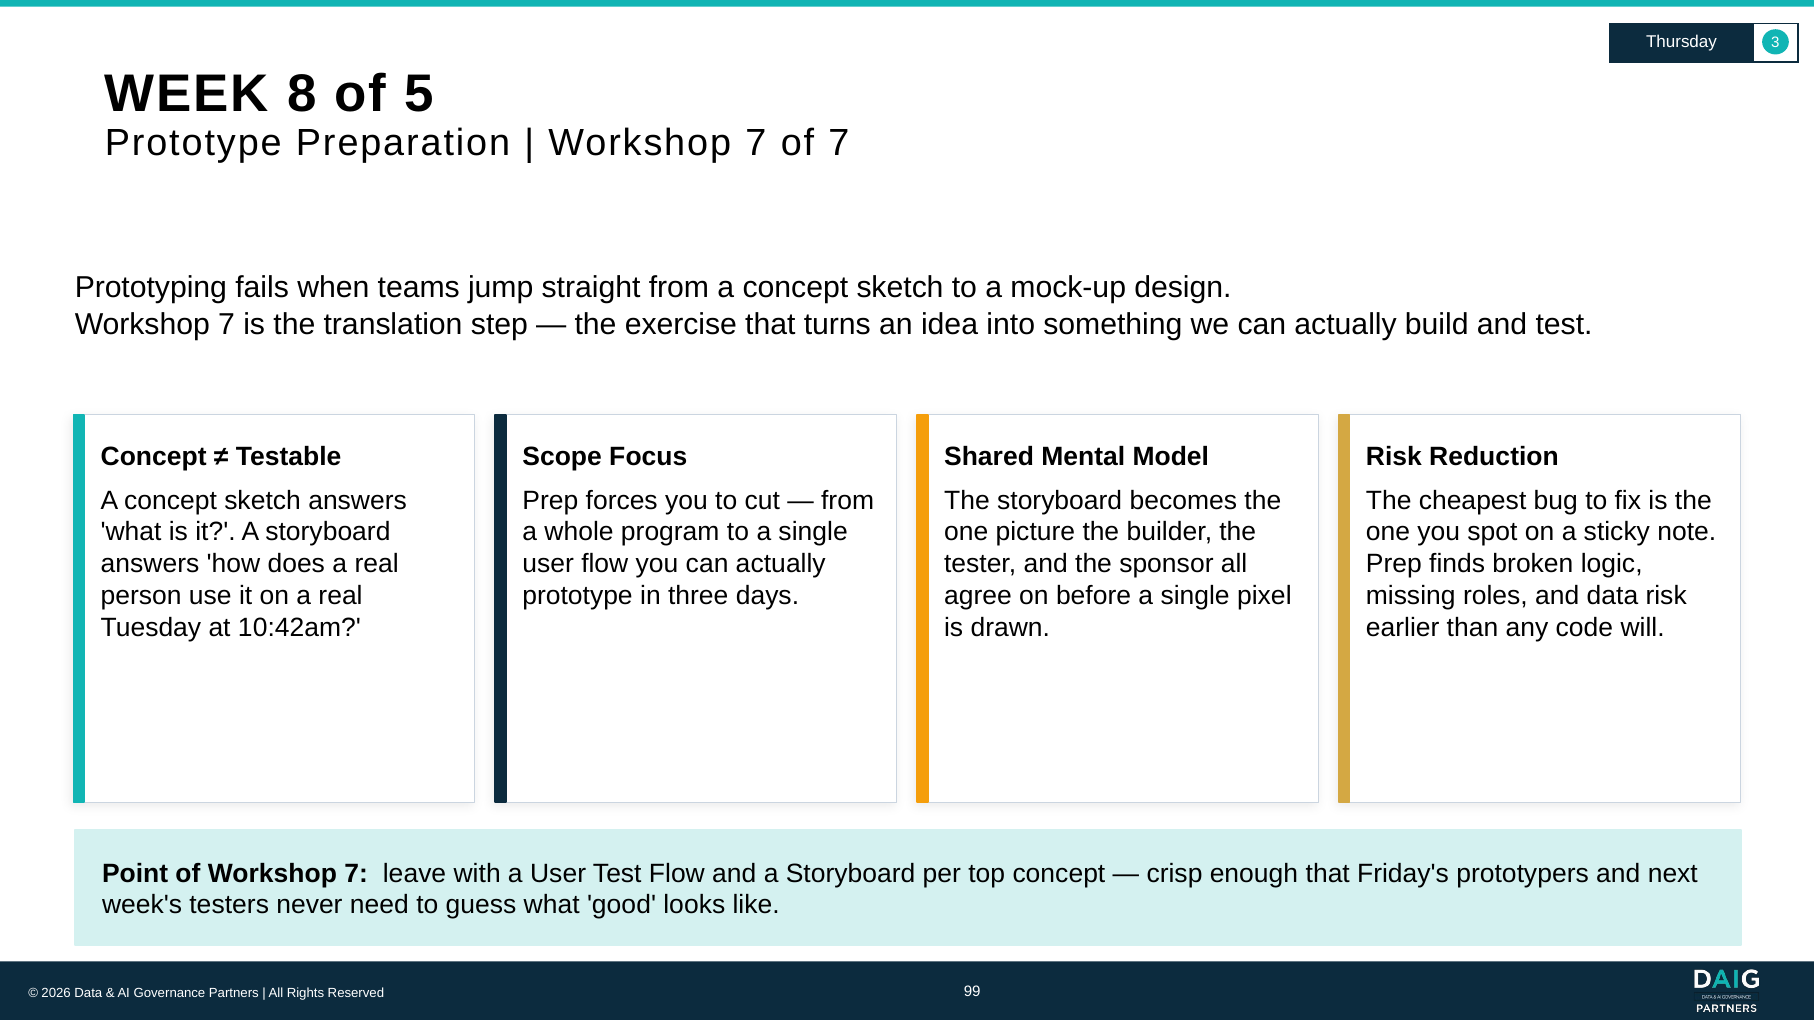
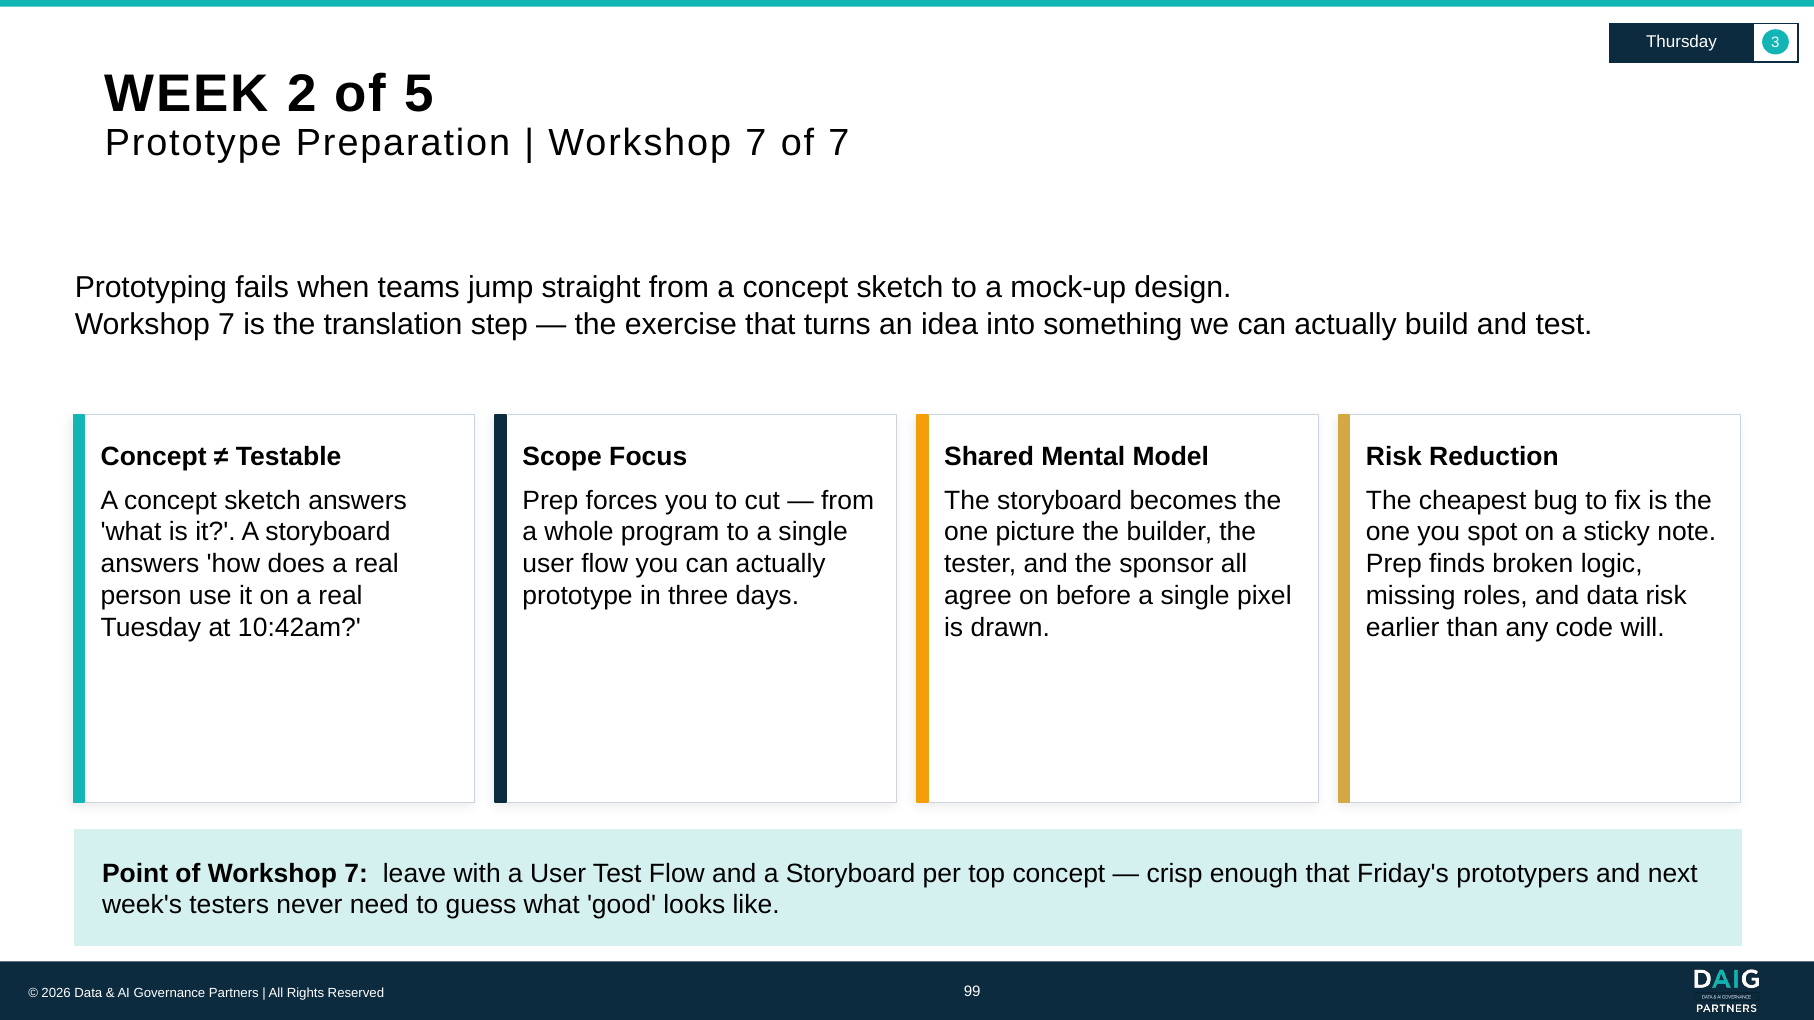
8: 8 -> 2 (302, 94)
